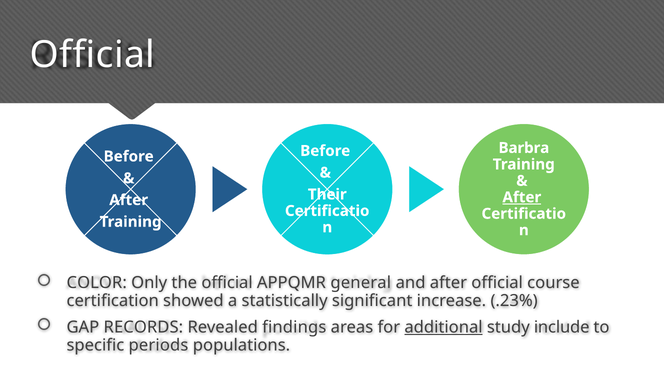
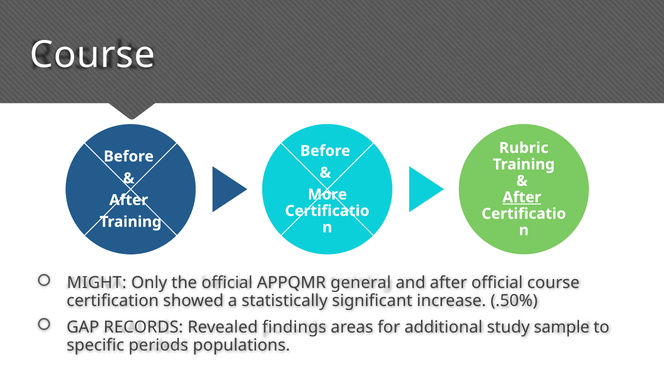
Official: Official -> Course (92, 55)
Barbra: Barbra -> Rubric (524, 148)
Their: Their -> More (327, 194)
COLOR: COLOR -> MIGHT (97, 283)
.23%: .23% -> .50% (514, 301)
additional underline: present -> none (444, 327)
include: include -> sample (562, 327)
